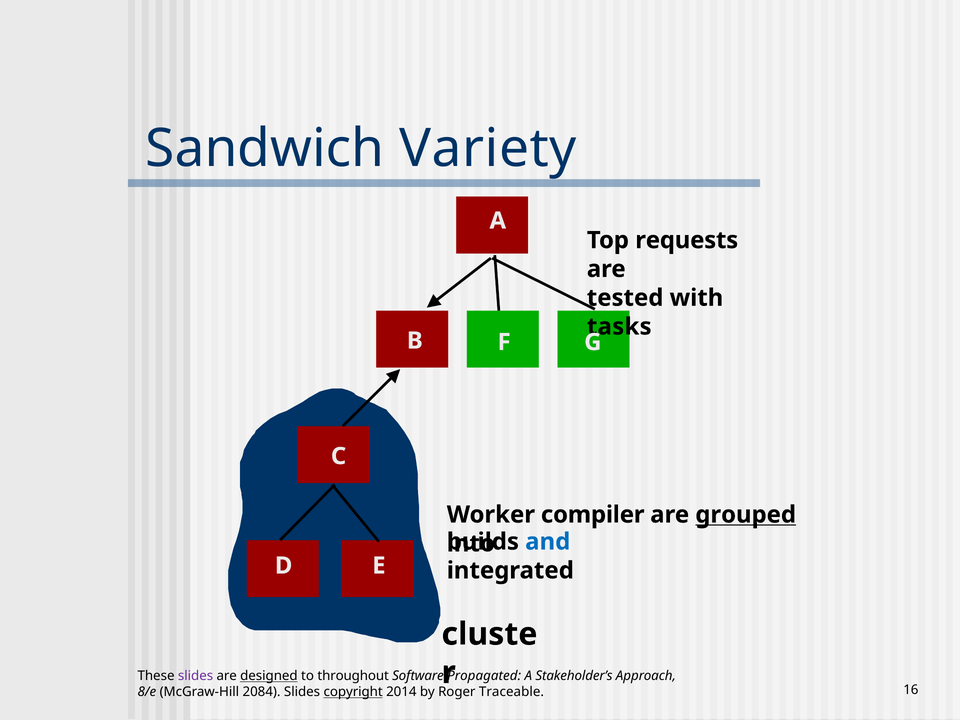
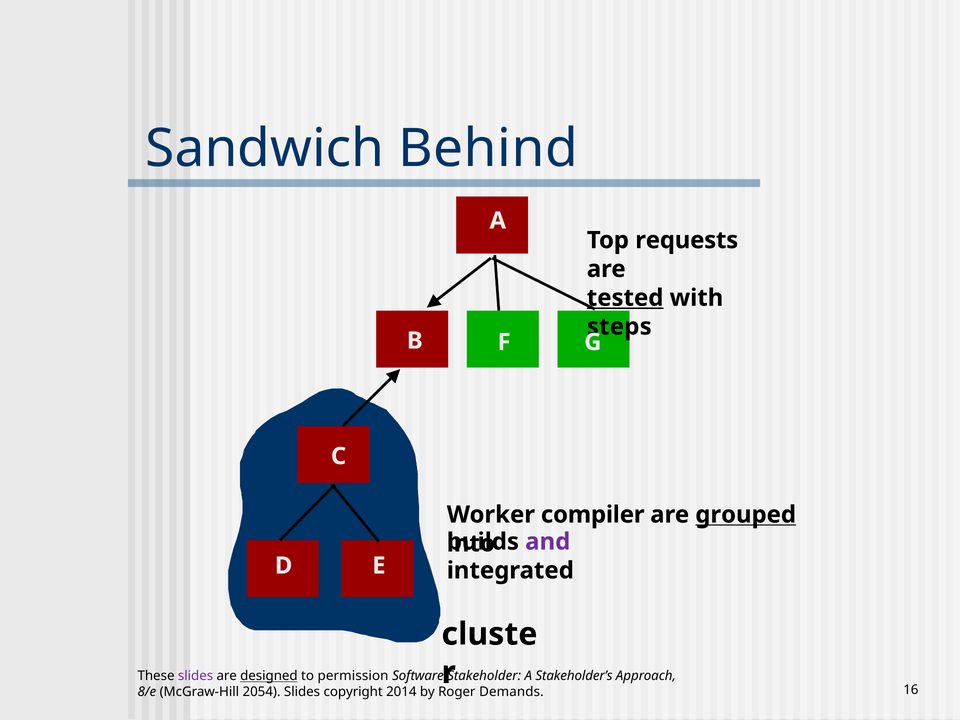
Variety: Variety -> Behind (488, 149)
tested underline: none -> present (625, 298)
tasks: tasks -> steps (619, 327)
and colour: blue -> purple (548, 542)
throughout: throughout -> permission (353, 676)
Propagated: Propagated -> Stakeholder (484, 676)
2084: 2084 -> 2054 (262, 692)
copyright underline: present -> none (353, 692)
Traceable: Traceable -> Demands (511, 692)
